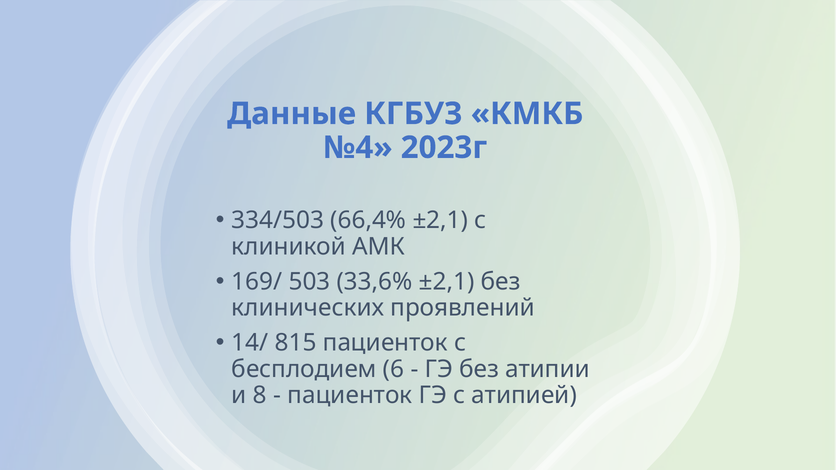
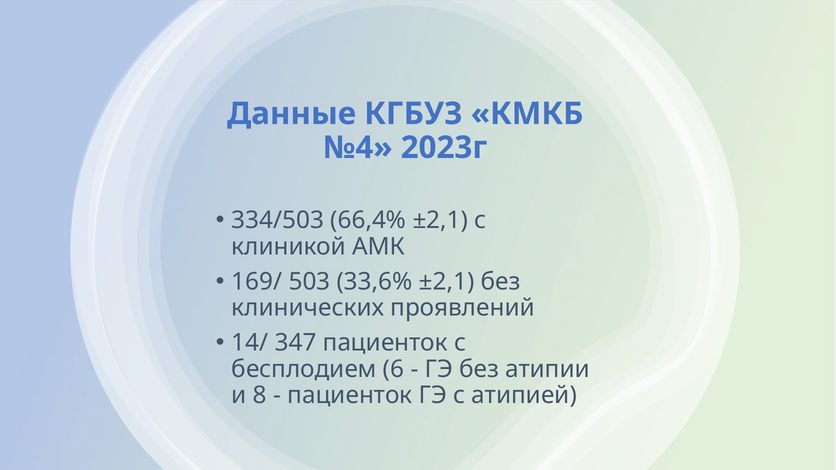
815: 815 -> 347 (296, 343)
